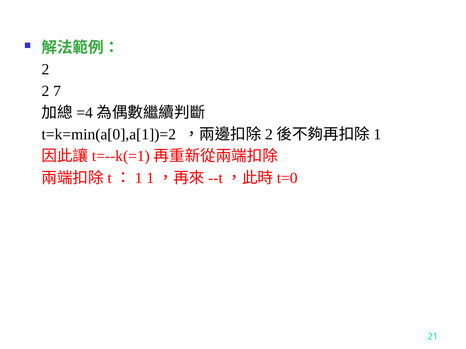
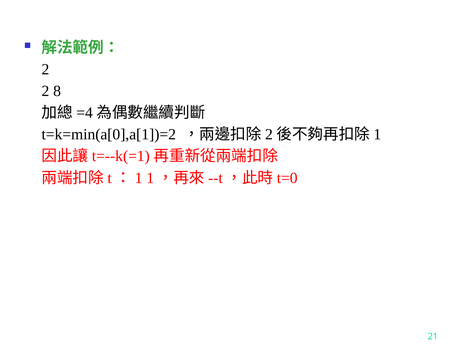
7: 7 -> 8 (57, 91)
